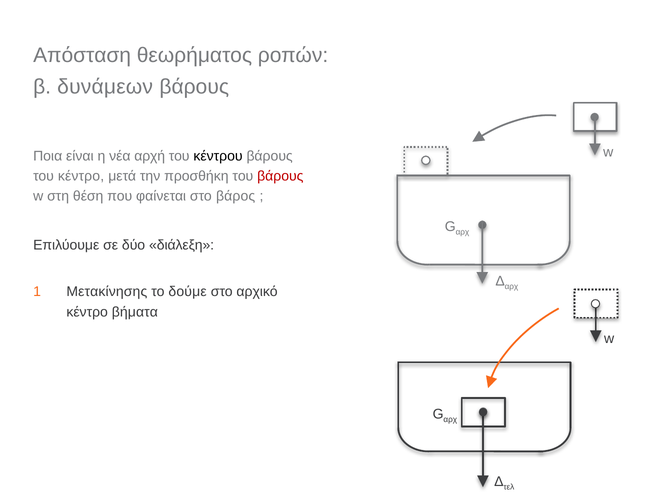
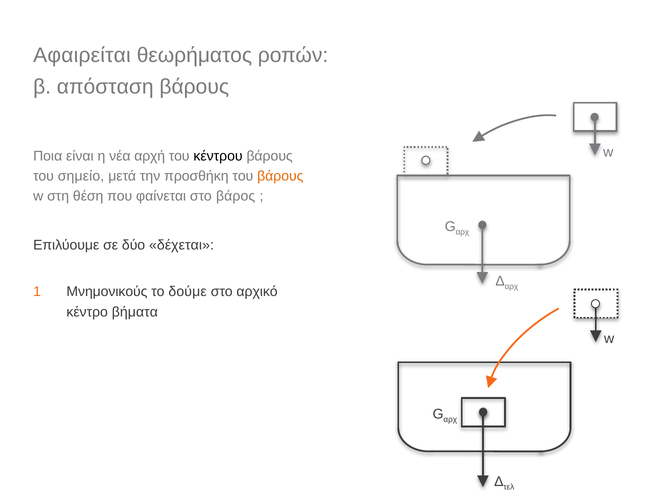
Απόσταση: Απόσταση -> Αφαιρείται (82, 55)
δυνάμεων: δυνάμεων -> απόσταση (105, 87)
του κέντρο: κέντρο -> σημείο (81, 176)
βάρους colour: red -> orange (280, 176)
διάλεξη: διάλεξη -> δέχεται (182, 245)
Μετακίνησης: Μετακίνησης -> Μνημονικούς (107, 292)
